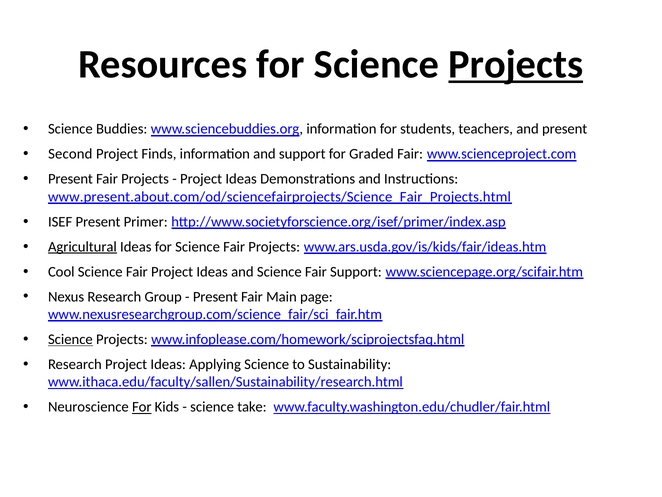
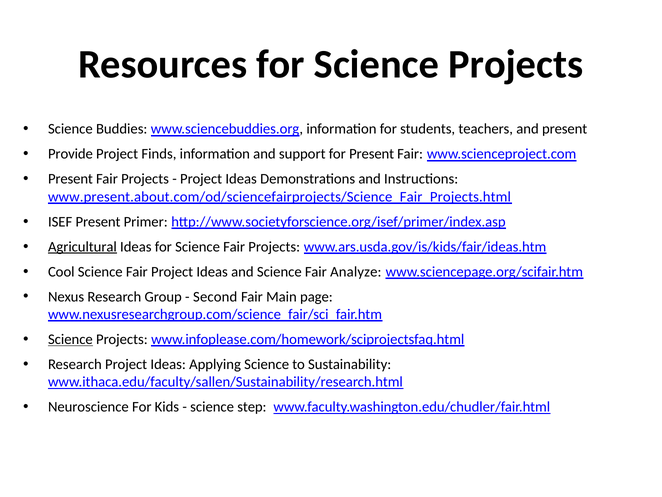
Projects underline: present -> none (516, 64)
Second: Second -> Provide (70, 154)
for Graded: Graded -> Present (372, 154)
Fair Support: Support -> Analyze (356, 271)
Present: Present -> Second (215, 296)
For underline: present -> none (142, 407)
take: take -> step (252, 407)
